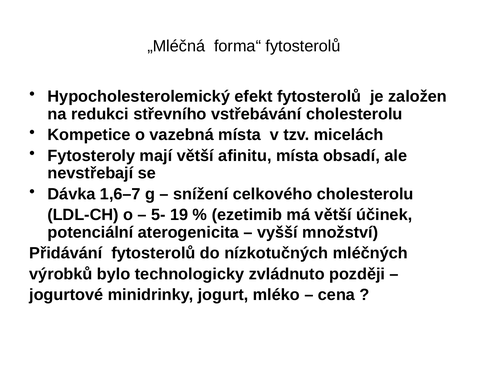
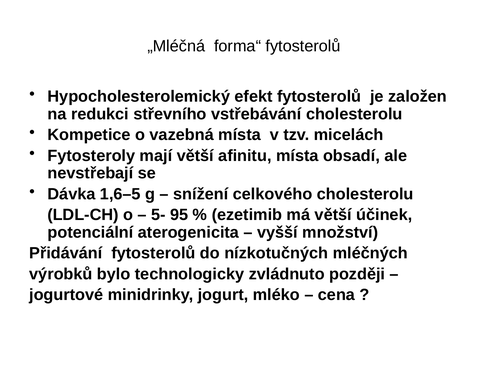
1,6–7: 1,6–7 -> 1,6–5 (120, 194)
19: 19 -> 95 (179, 215)
